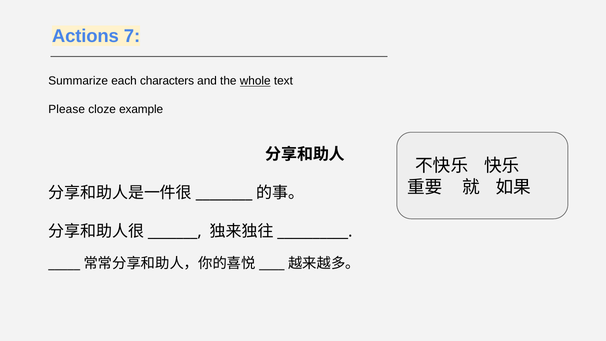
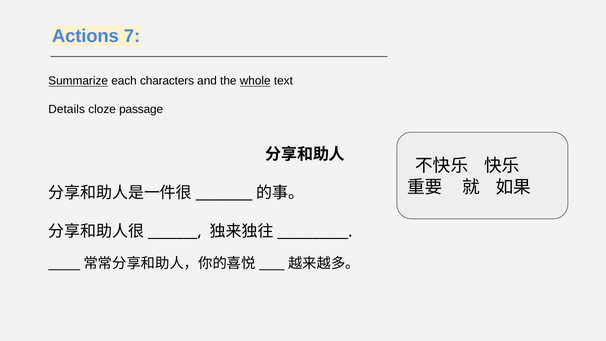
Summarize underline: none -> present (78, 81)
Please: Please -> Details (67, 109)
example: example -> passage (141, 109)
